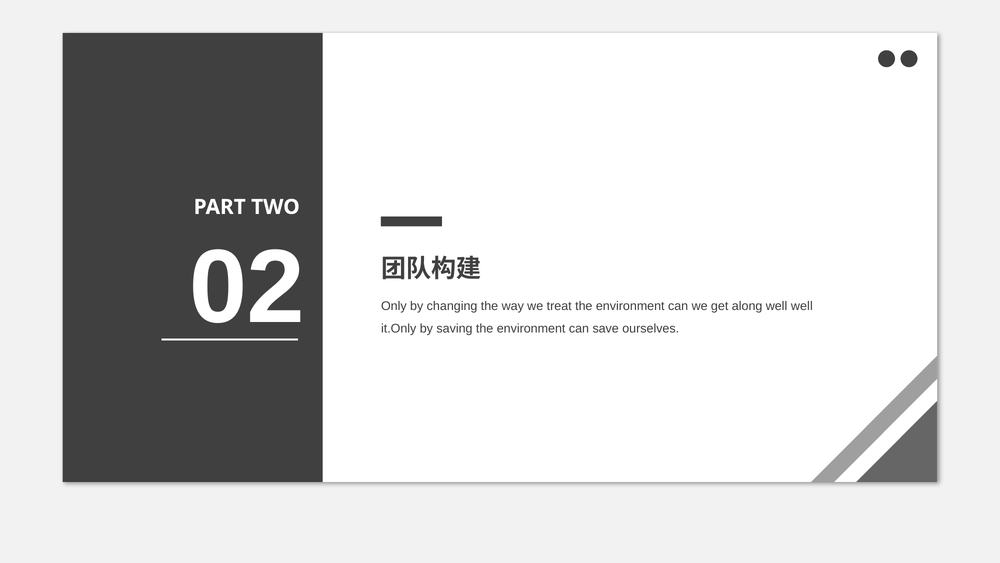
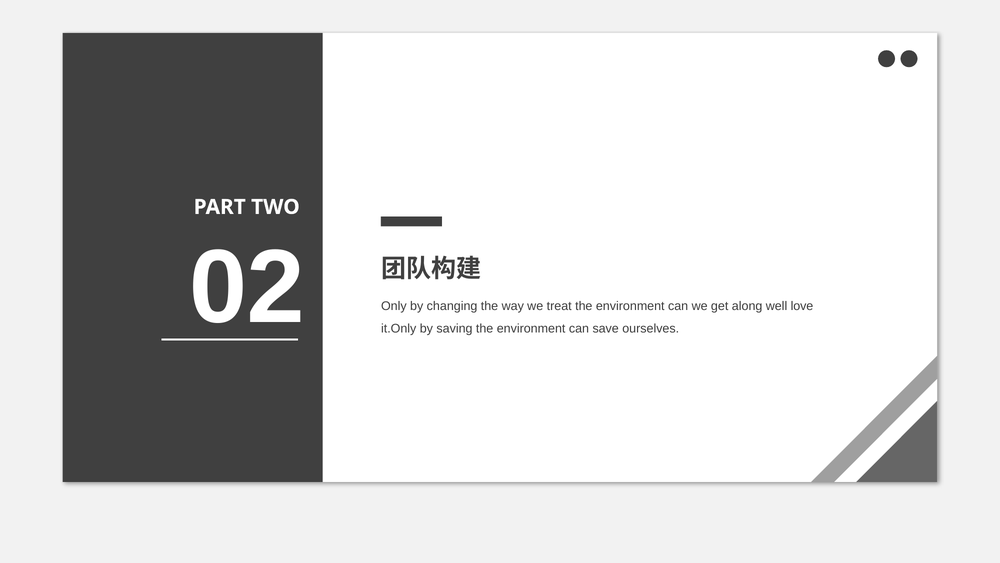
well well: well -> love (802, 306)
